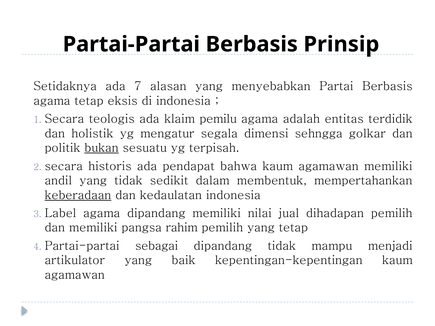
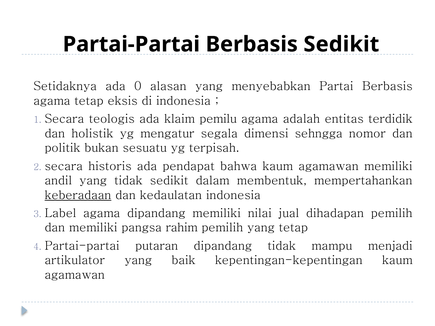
Berbasis Prinsip: Prinsip -> Sedikit (341, 44)
7: 7 -> 0 (138, 86)
golkar: golkar -> nomor (367, 134)
bukan underline: present -> none (101, 148)
sebagai: sebagai -> putaran (157, 246)
